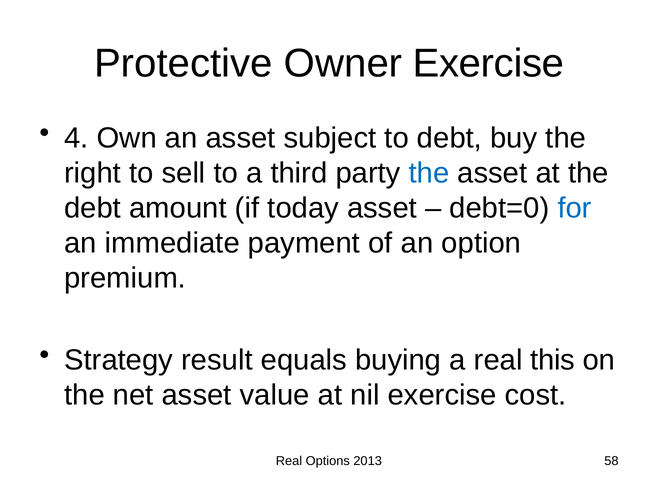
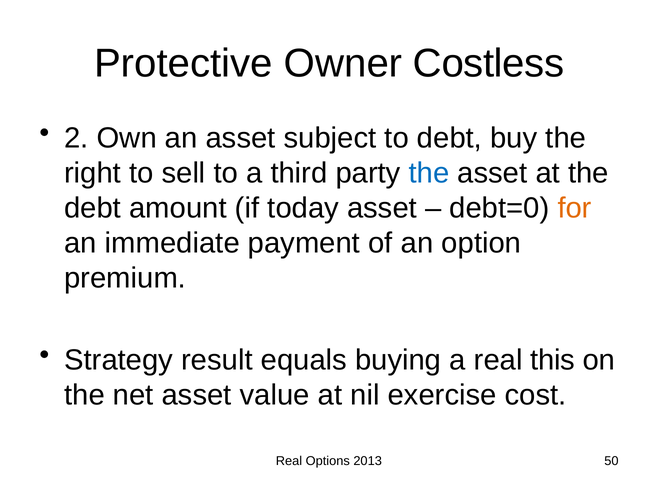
Owner Exercise: Exercise -> Costless (489, 64)
4: 4 -> 2 (76, 138)
for colour: blue -> orange (575, 208)
58: 58 -> 50 (611, 461)
